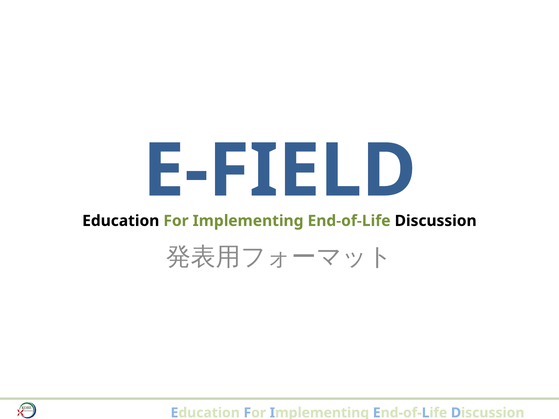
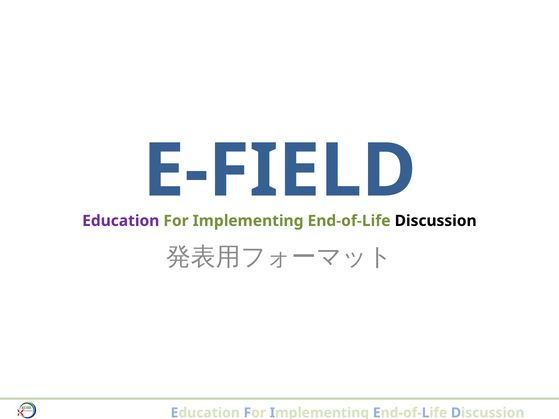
Education colour: black -> purple (121, 221)
